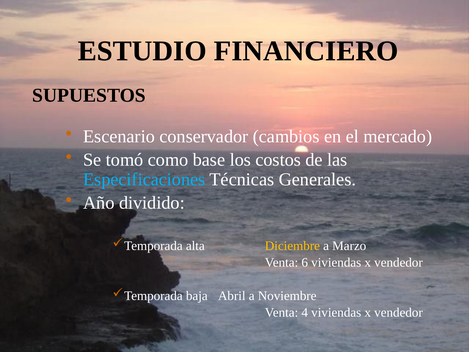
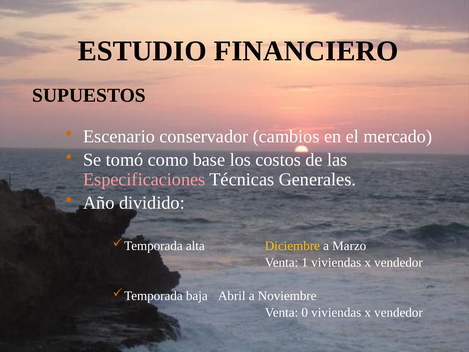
Especificaciones colour: light blue -> pink (144, 179)
6: 6 -> 1 (305, 262)
4: 4 -> 0 (305, 312)
